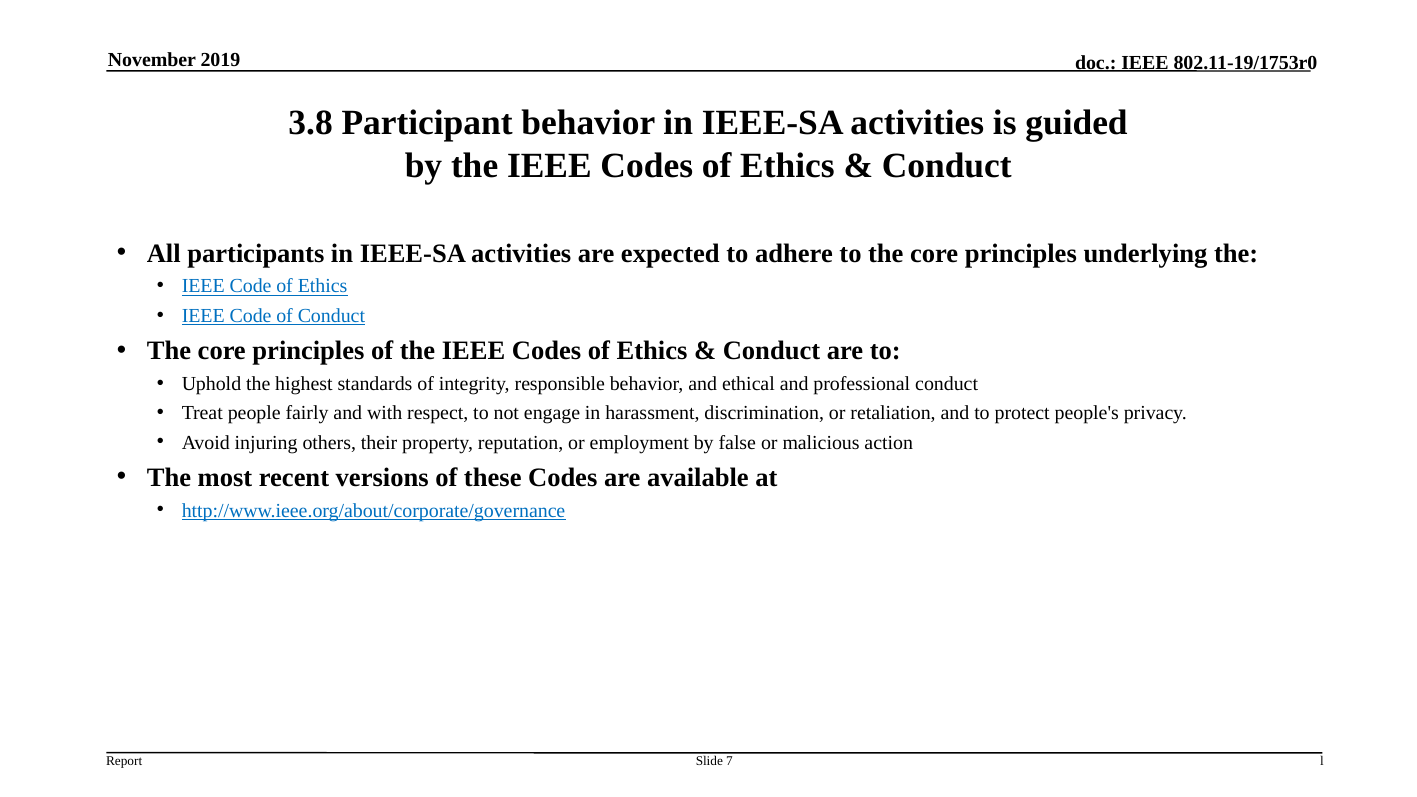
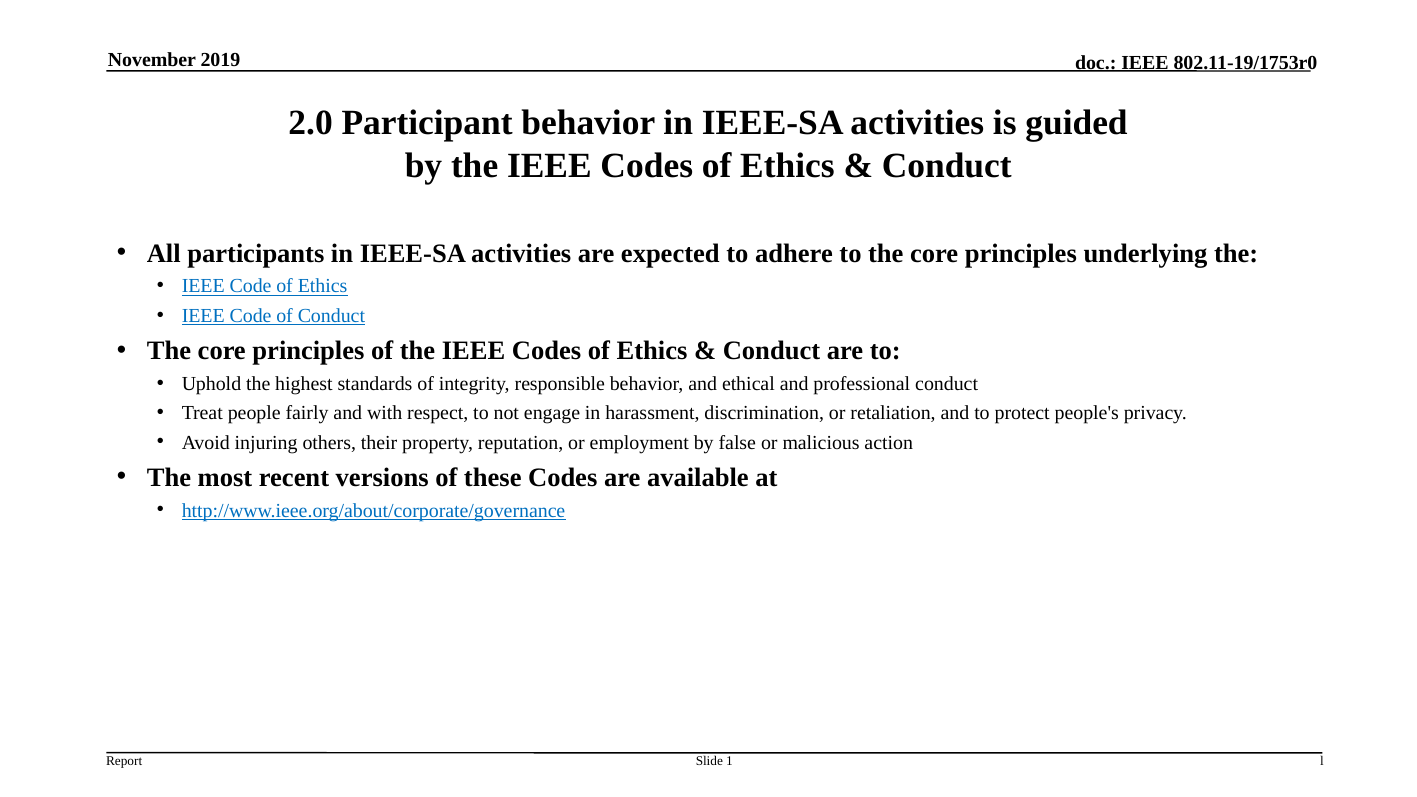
3.8: 3.8 -> 2.0 (311, 123)
7: 7 -> 1 (730, 761)
